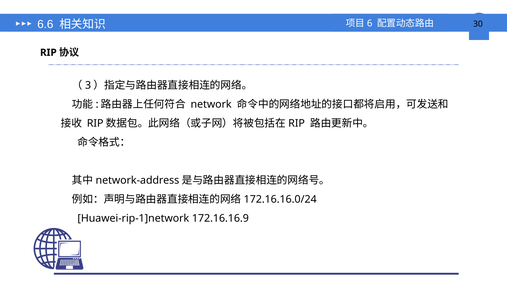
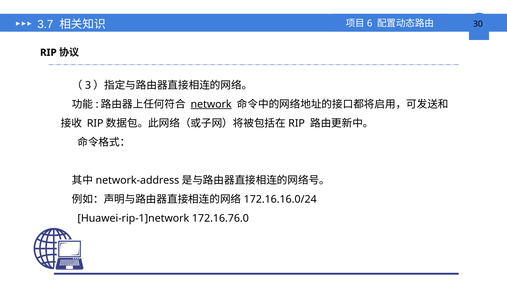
6.6: 6.6 -> 3.7 (45, 24)
network underline: none -> present (211, 104)
172.16.16.9: 172.16.16.9 -> 172.16.76.0 (220, 218)
